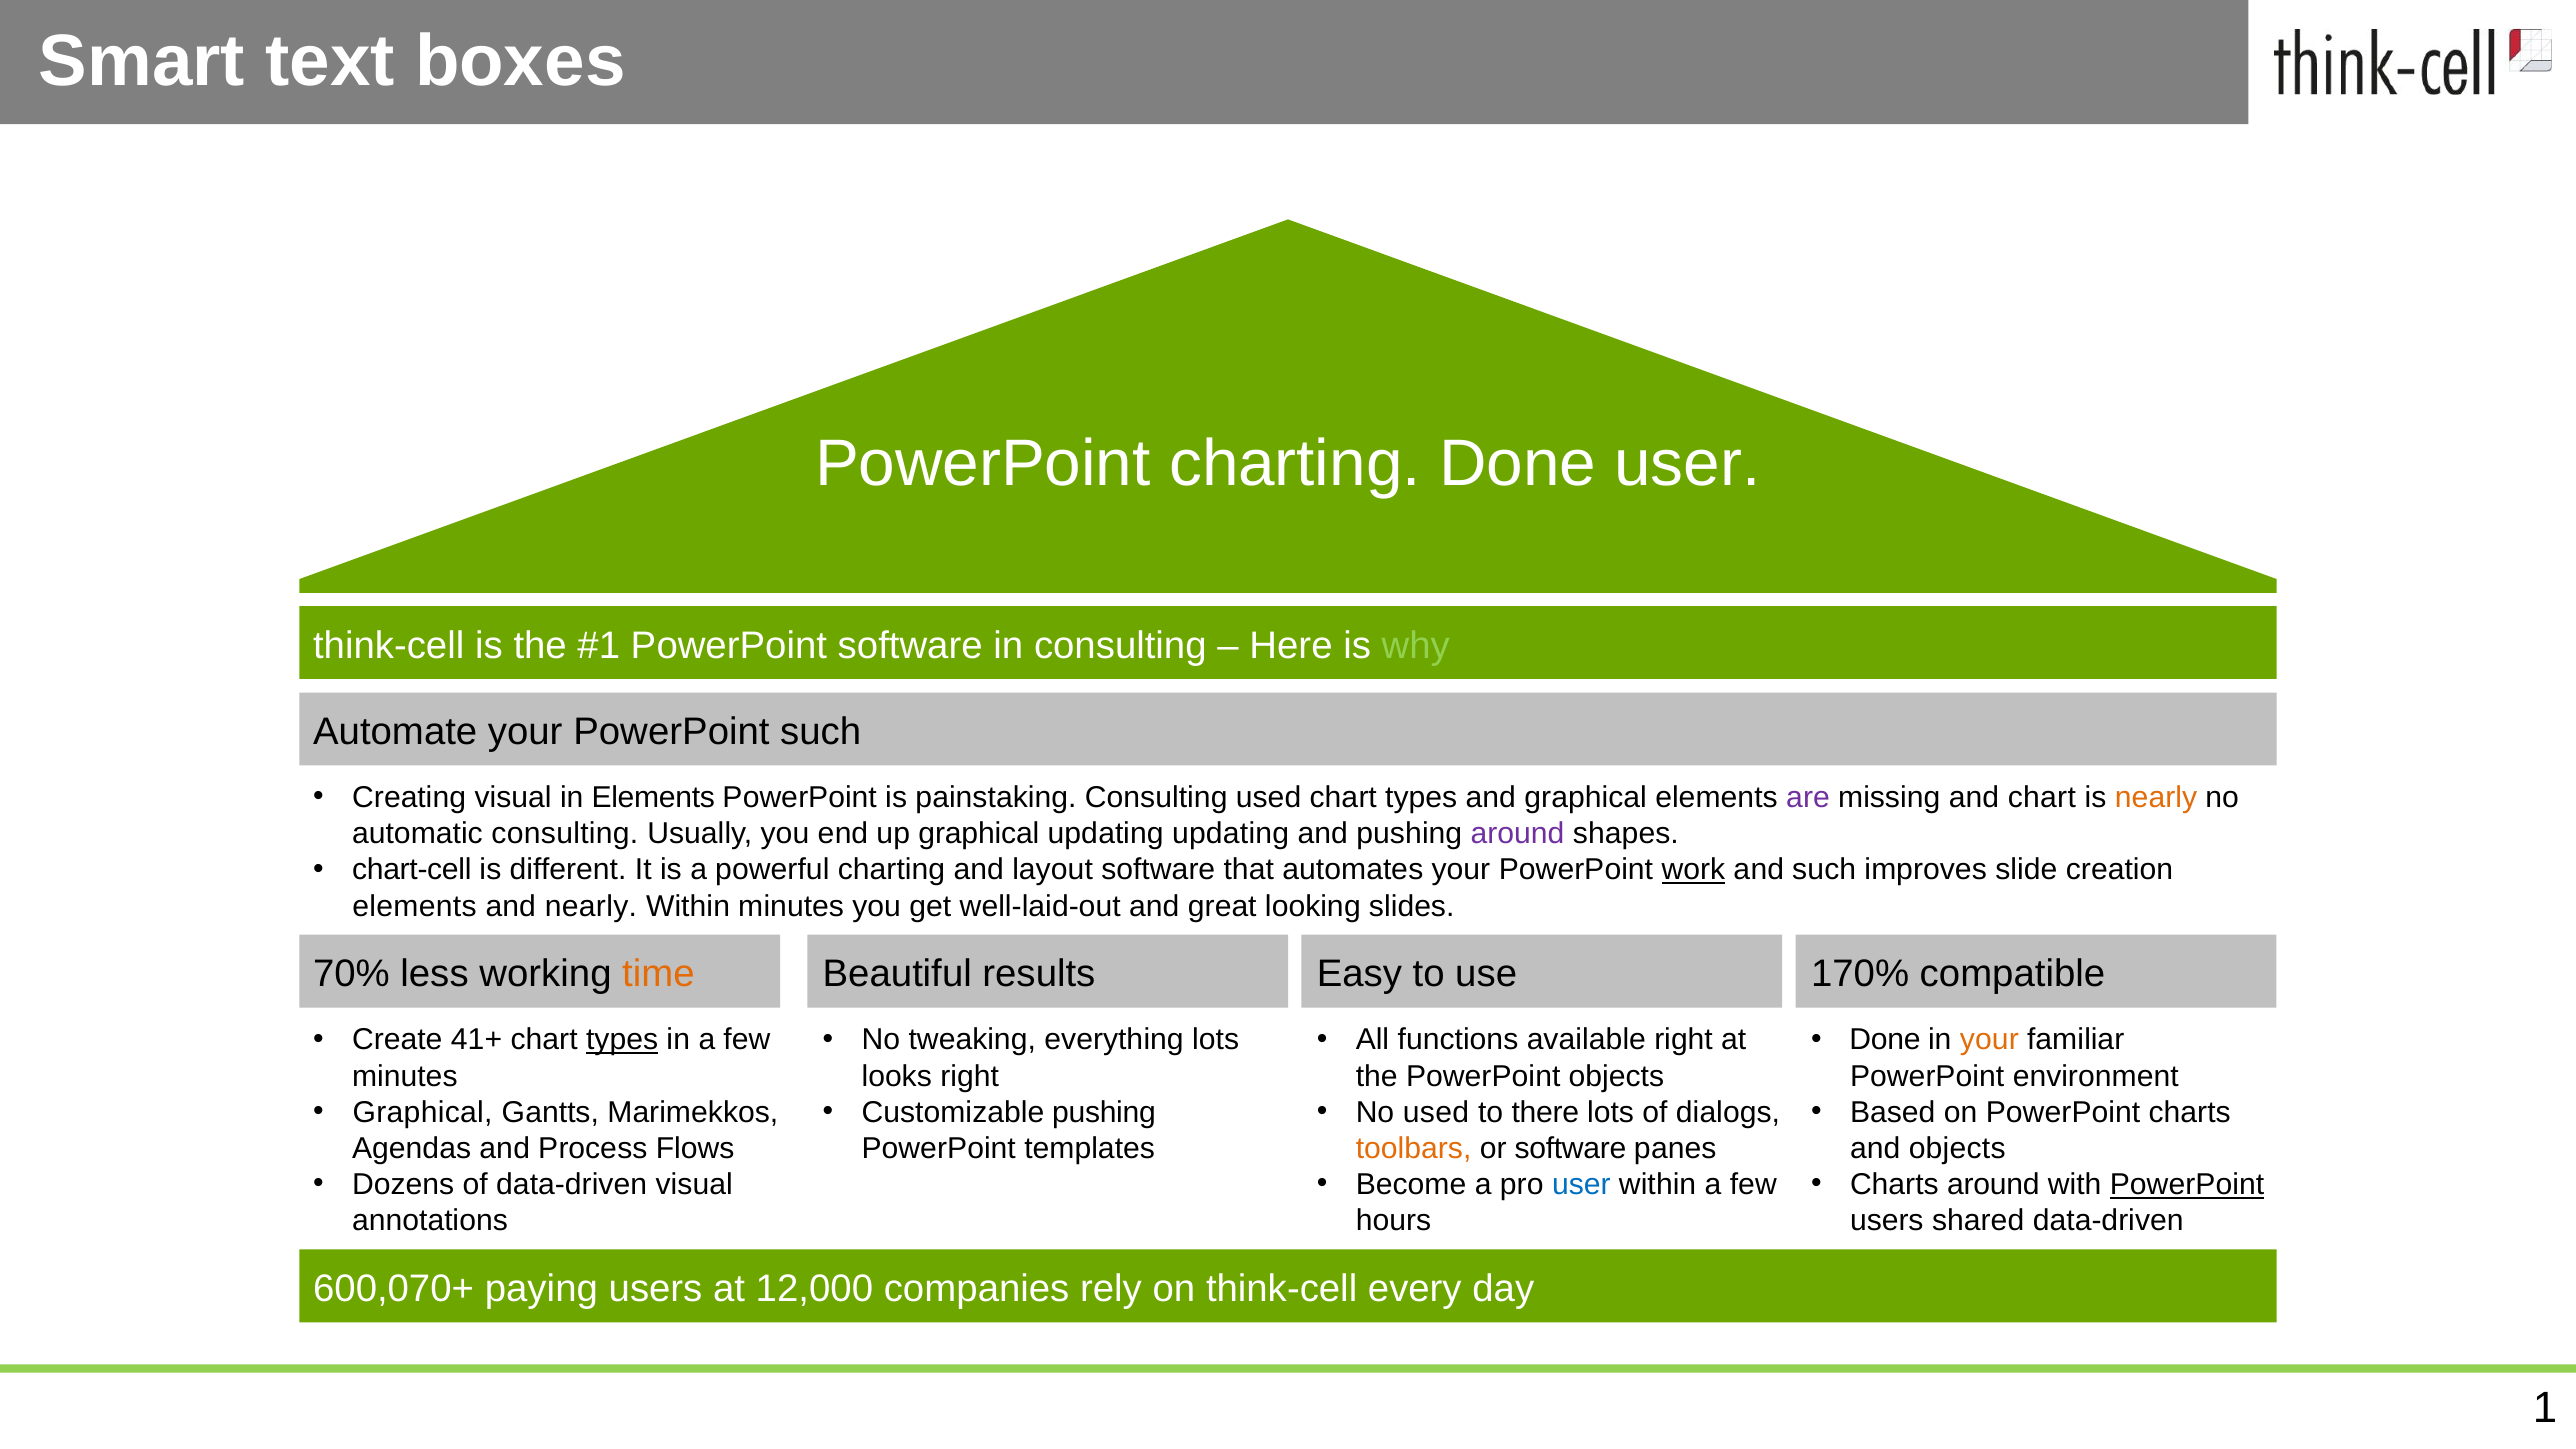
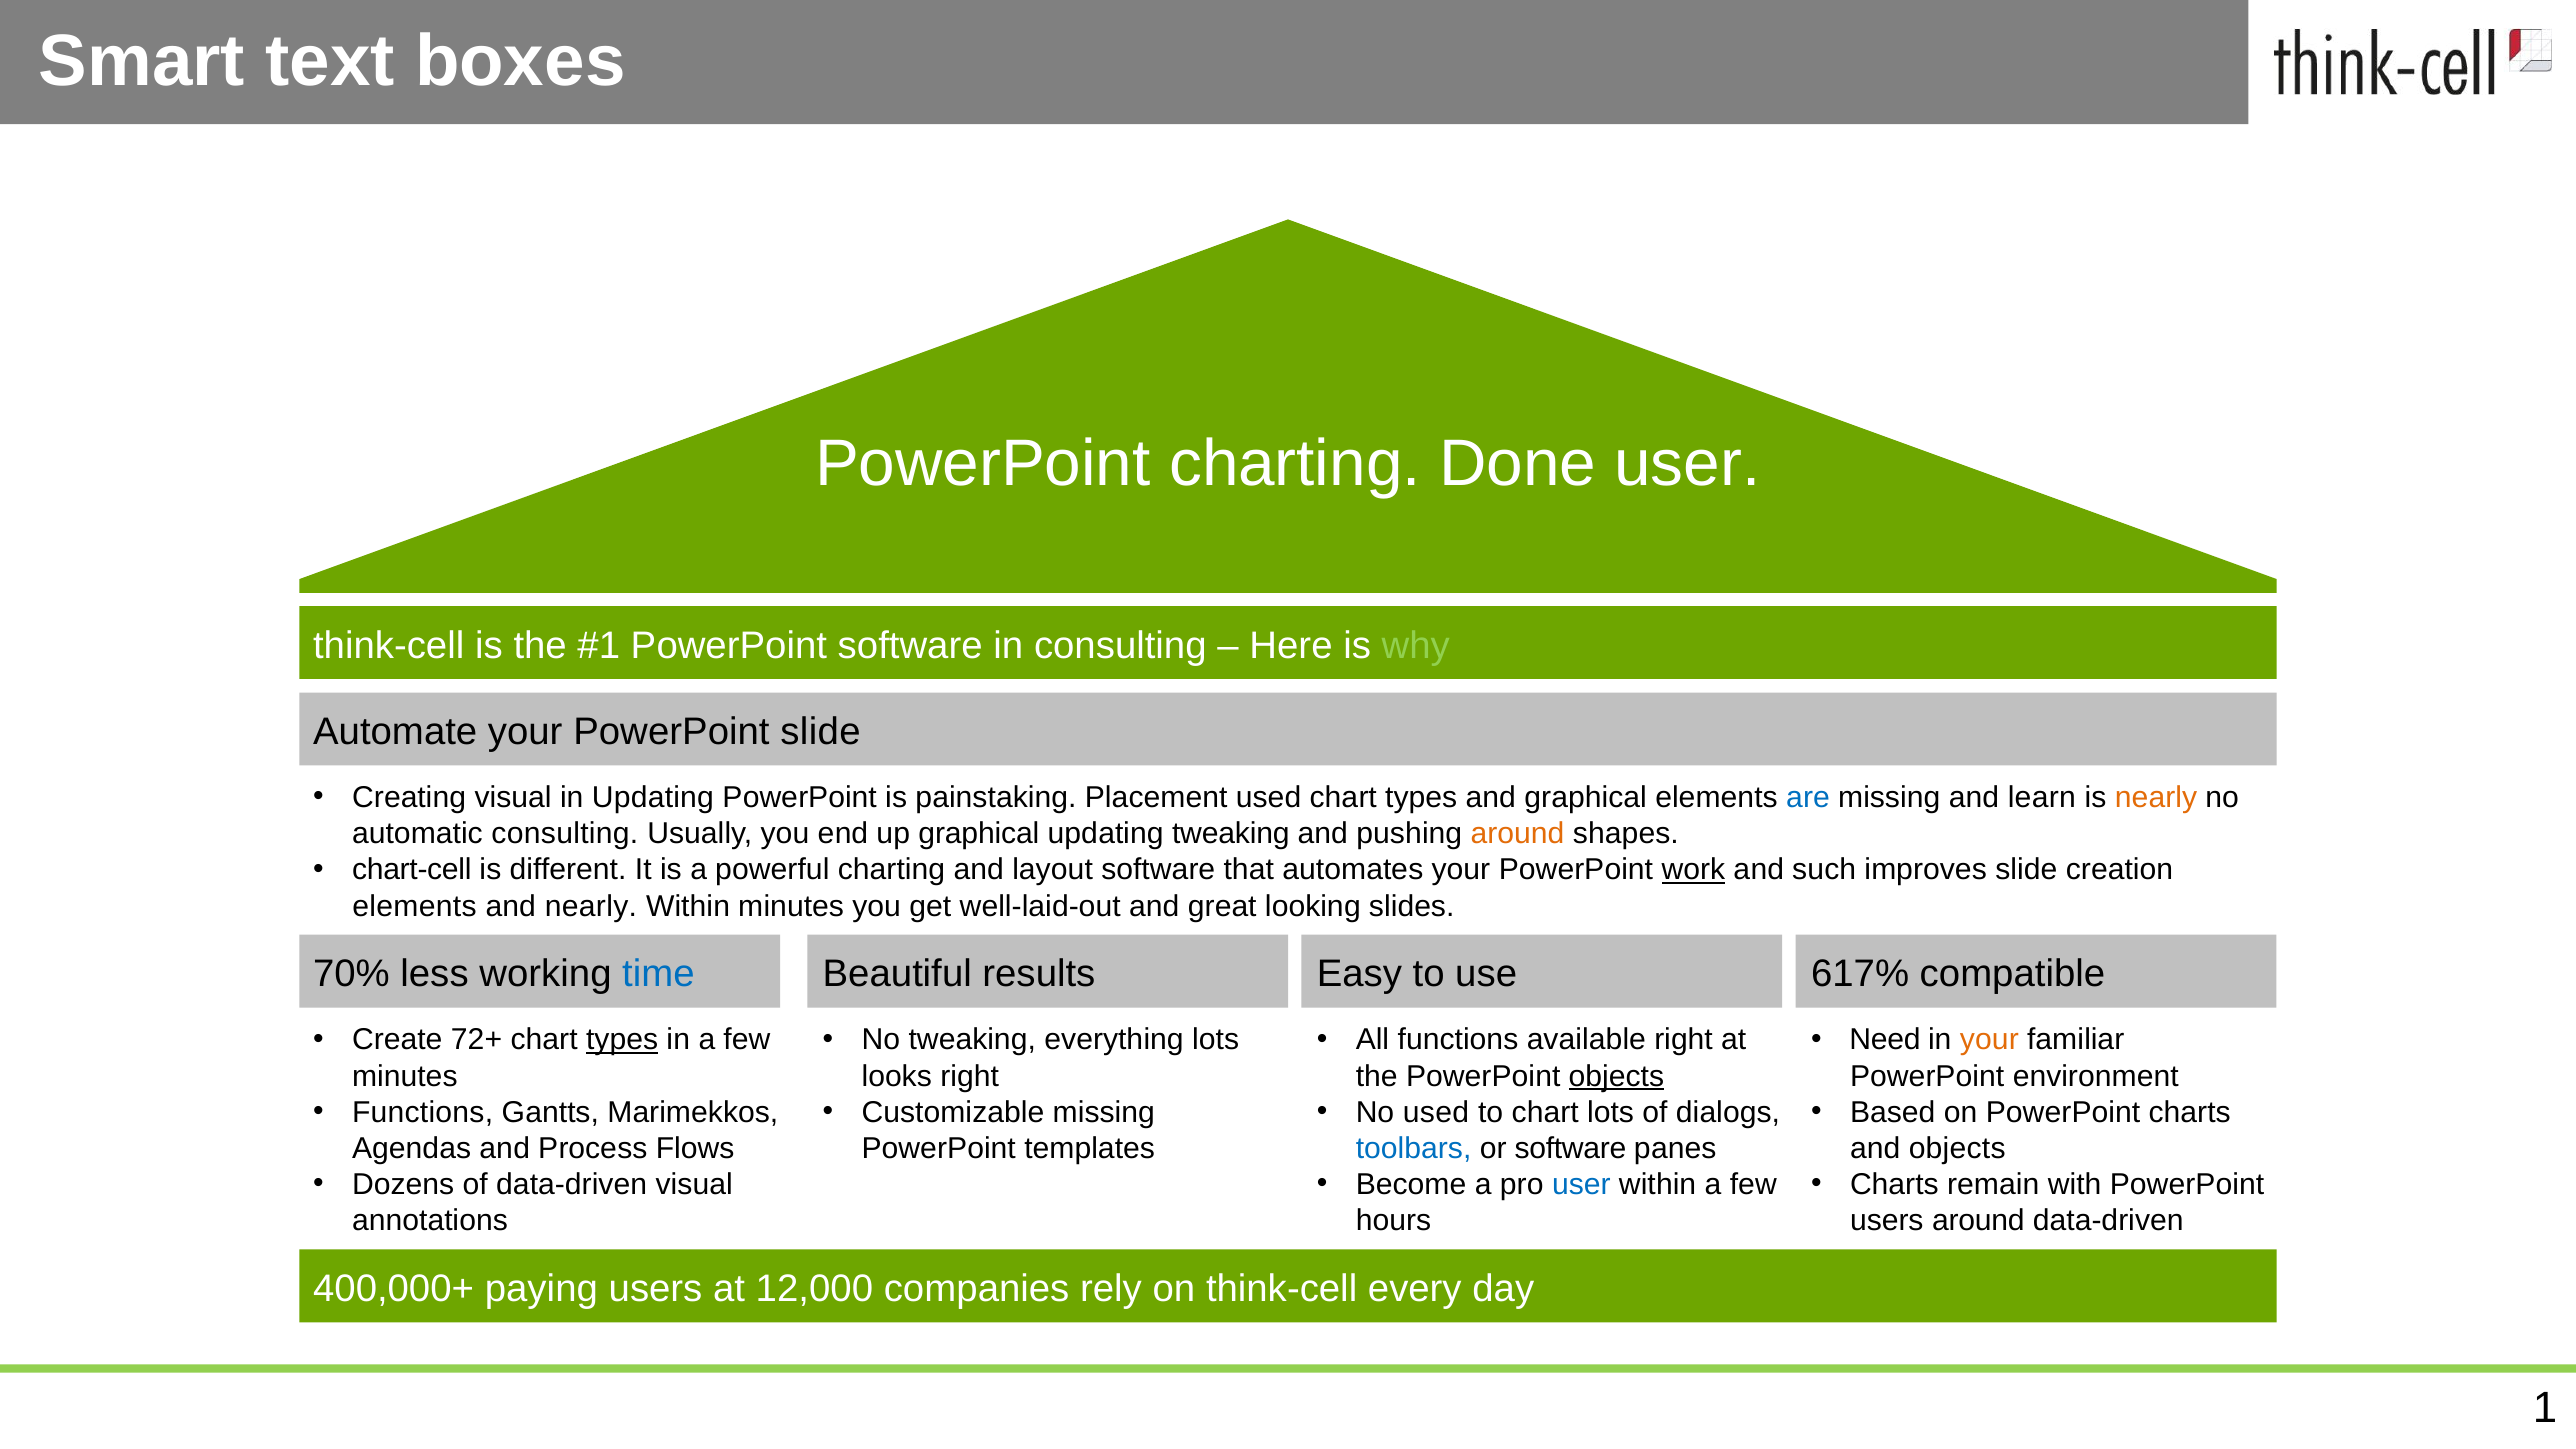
PowerPoint such: such -> slide (820, 732)
in Elements: Elements -> Updating (653, 798)
painstaking Consulting: Consulting -> Placement (1156, 798)
are colour: purple -> blue (1808, 798)
and chart: chart -> learn (2042, 798)
updating updating: updating -> tweaking (1231, 834)
around colour: purple -> orange (1517, 834)
time colour: orange -> blue (658, 974)
170%: 170% -> 617% (1860, 974)
41+: 41+ -> 72+ (476, 1040)
Done: Done -> Need (1885, 1040)
objects underline: none -> present (1616, 1076)
Graphical: Graphical -> Functions (423, 1112)
Customizable pushing: pushing -> missing (1104, 1112)
to there: there -> chart (1545, 1112)
toolbars colour: orange -> blue (1414, 1149)
Charts around: around -> remain (1993, 1185)
PowerPoint underline: present -> none (2187, 1185)
users shared: shared -> around (1978, 1221)
600,070+: 600,070+ -> 400,000+ (394, 1288)
